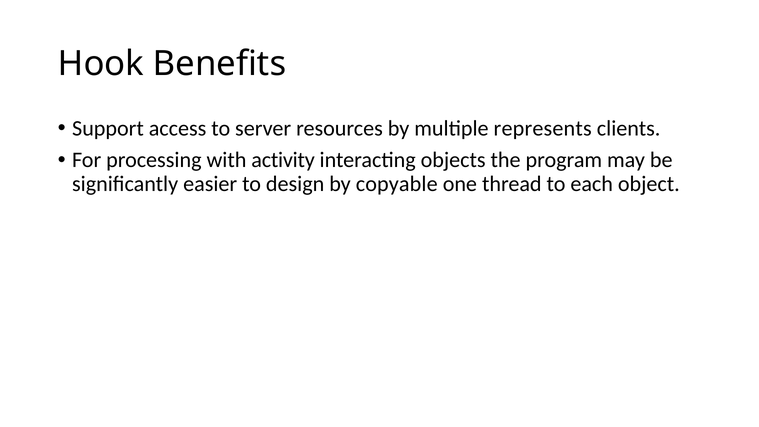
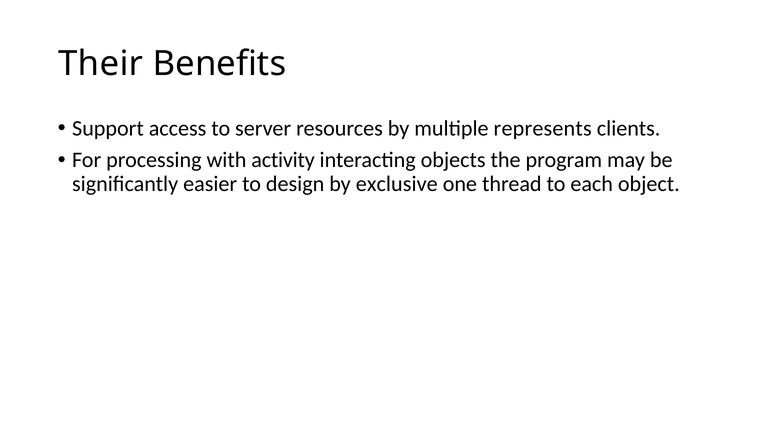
Hook: Hook -> Their (101, 64)
copyable: copyable -> exclusive (397, 184)
